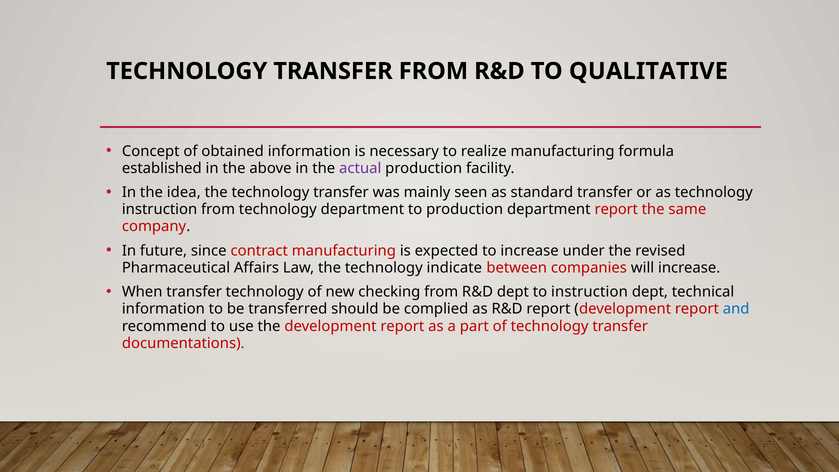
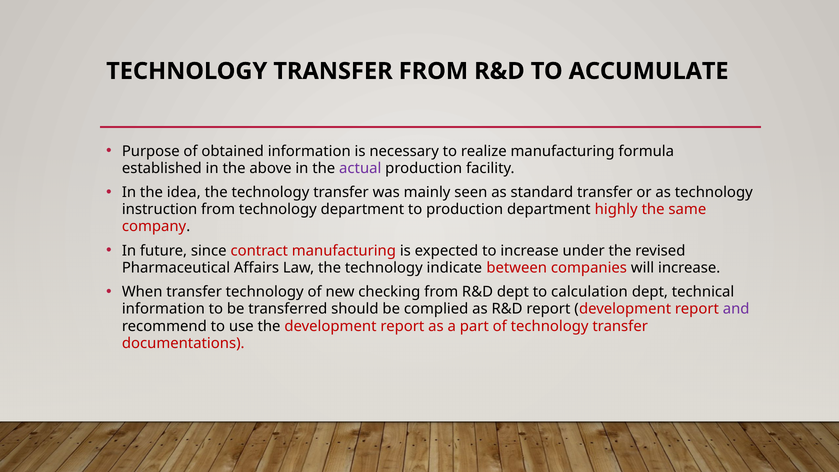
QUALITATIVE: QUALITATIVE -> ACCUMULATE (649, 71)
Concept: Concept -> Purpose (151, 151)
department report: report -> highly (616, 209)
to instruction: instruction -> calculation (589, 292)
and colour: blue -> purple (736, 309)
